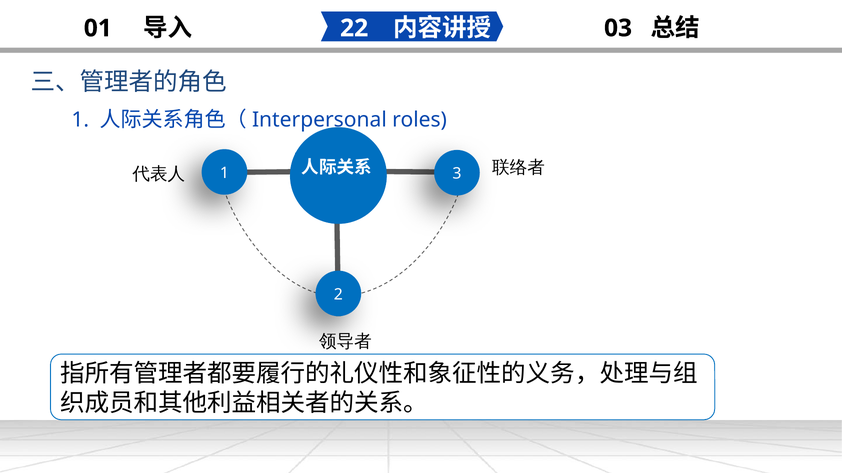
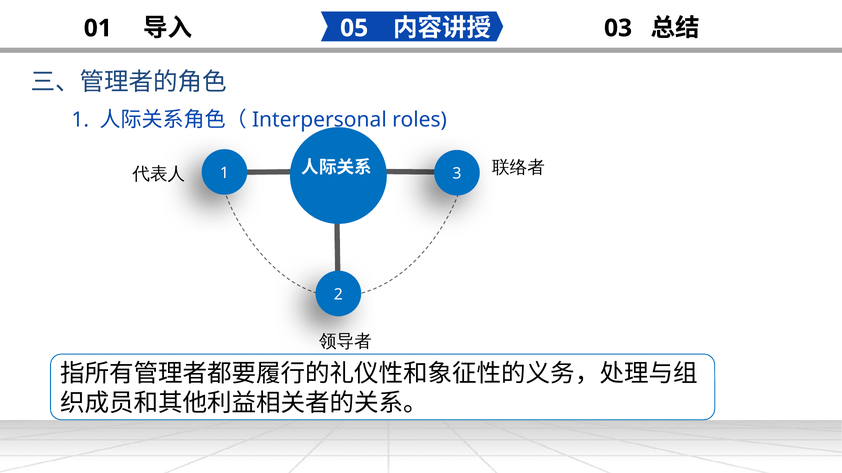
22: 22 -> 05 (354, 28)
